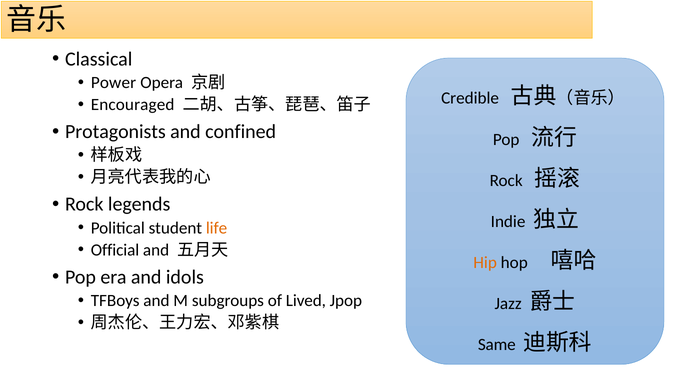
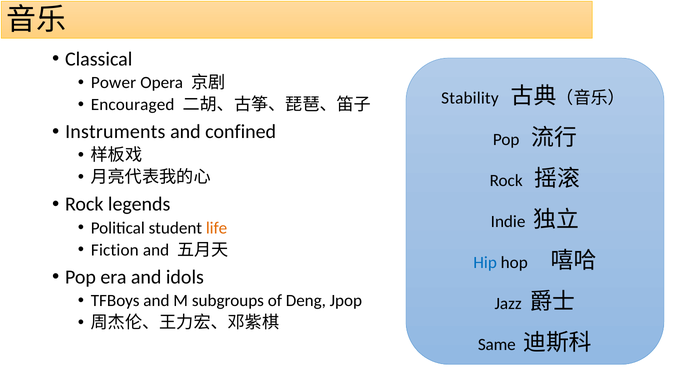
Credible: Credible -> Stability (470, 98)
Protagonists: Protagonists -> Instruments (115, 132)
Official: Official -> Fiction (115, 250)
Hip colour: orange -> blue (485, 263)
Lived: Lived -> Deng (306, 301)
